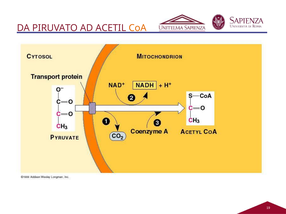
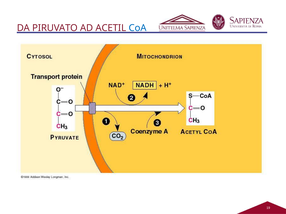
CoA colour: orange -> blue (138, 28)
